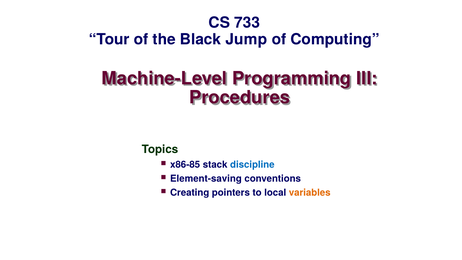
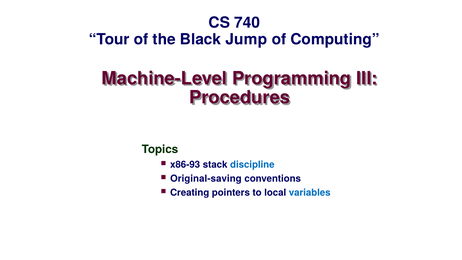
733: 733 -> 740 (247, 23)
x86-85: x86-85 -> x86-93 (185, 165)
Element-saving: Element-saving -> Original-saving (206, 179)
variables colour: orange -> blue (310, 193)
